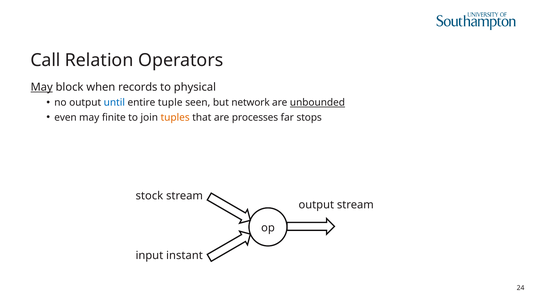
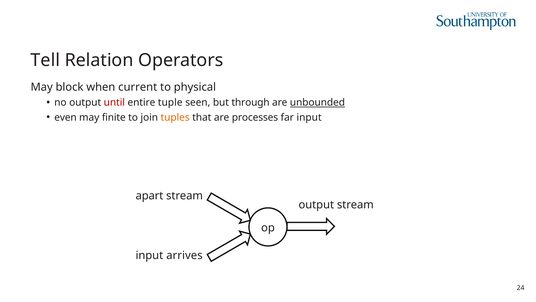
Call: Call -> Tell (45, 60)
May underline: present -> none (42, 87)
records: records -> current (138, 87)
until colour: blue -> red (114, 102)
network: network -> through (251, 102)
far stops: stops -> input (309, 117)
stock: stock -> apart (149, 196)
instant: instant -> arrives (184, 255)
